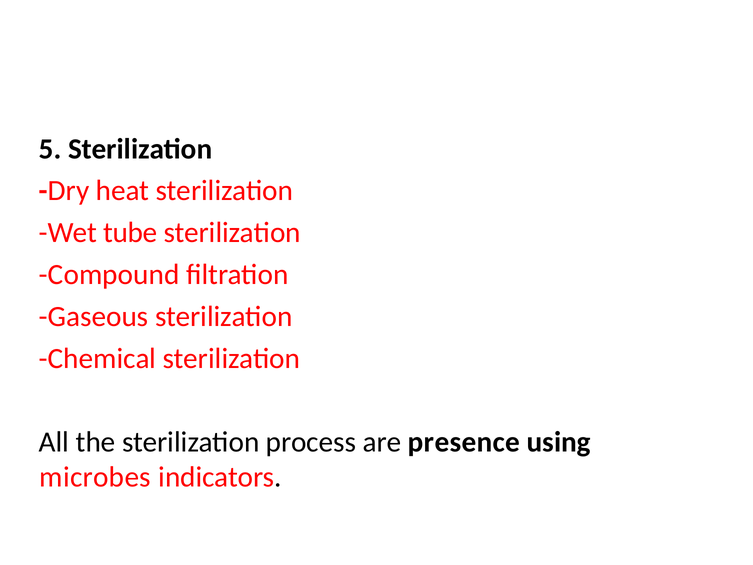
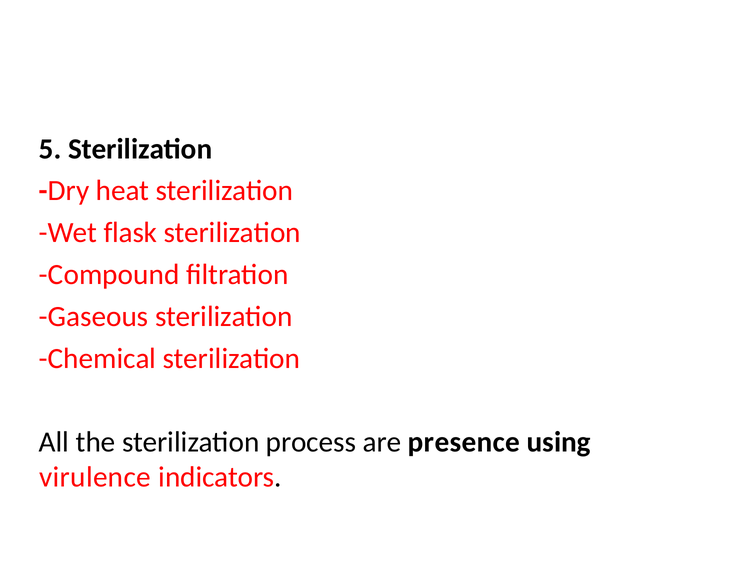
tube: tube -> flask (130, 233)
microbes: microbes -> virulence (95, 477)
